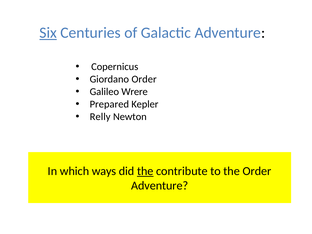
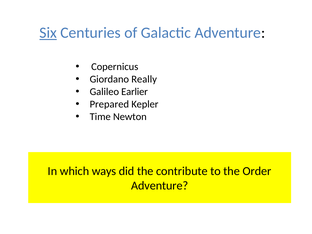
Giordano Order: Order -> Really (144, 79)
Wrere: Wrere -> Earlier (135, 92)
Relly: Relly -> Time (100, 117)
the underline: present -> none (145, 171)
